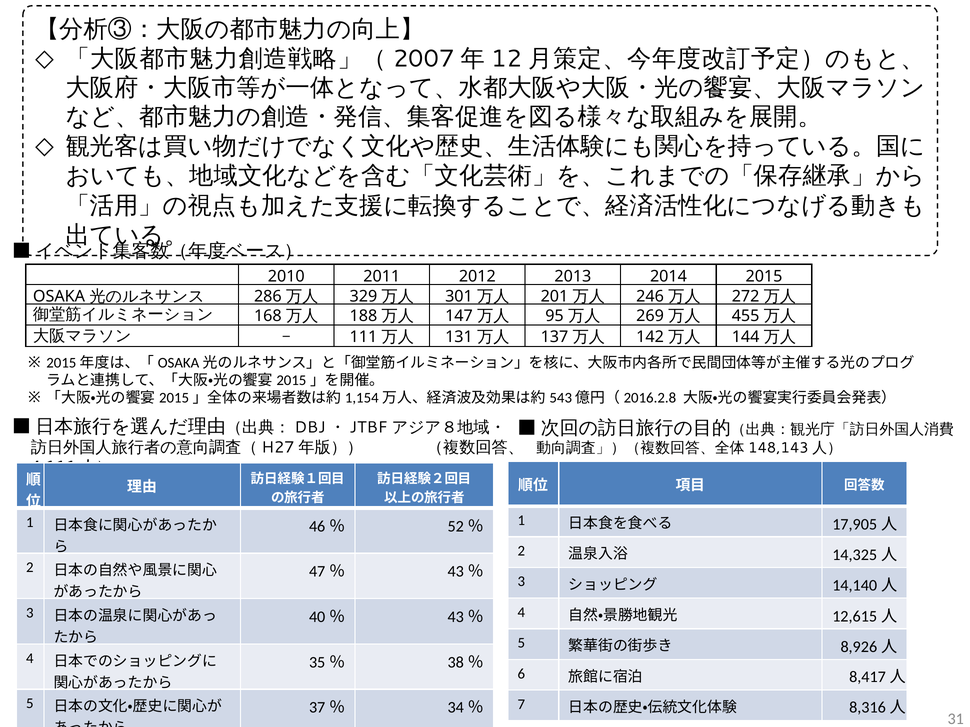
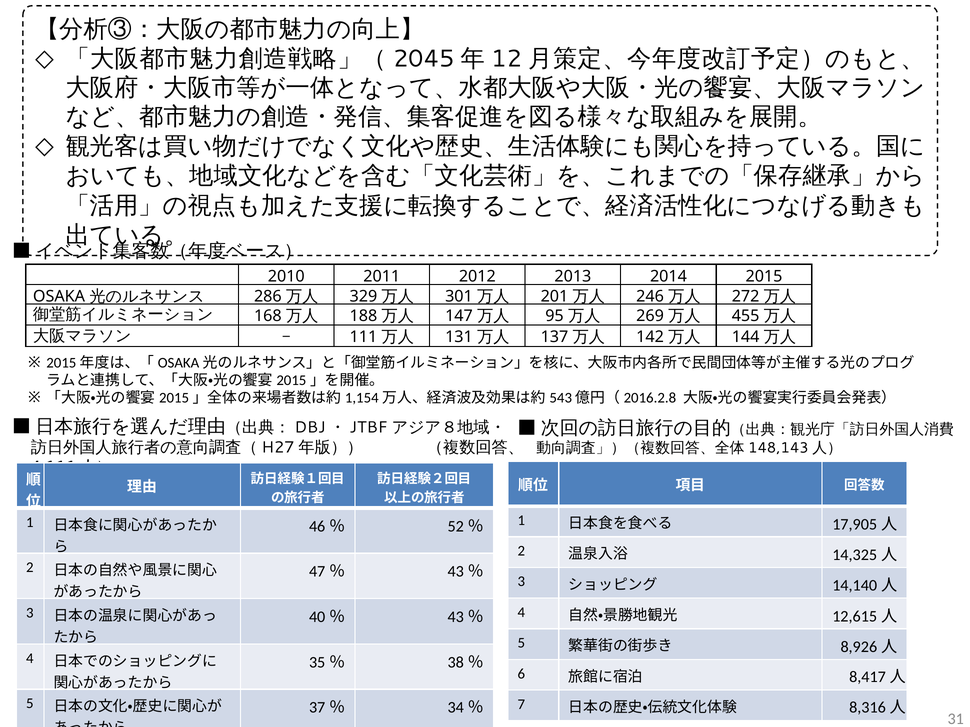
2007: 2007 -> 2045 (424, 59)
